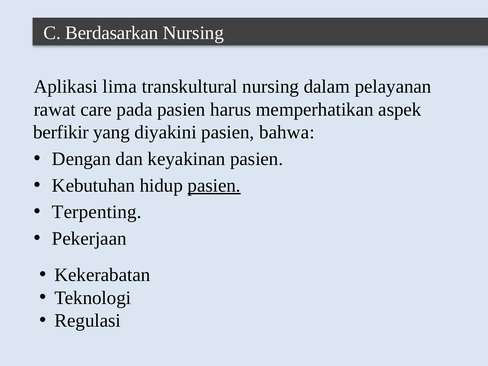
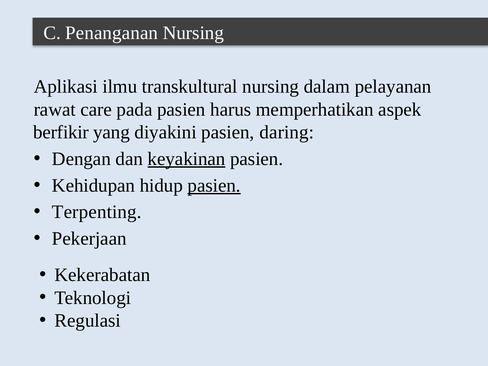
Berdasarkan: Berdasarkan -> Penanganan (112, 33)
lima: lima -> ilmu (120, 87)
bahwa: bahwa -> daring (287, 132)
keyakinan underline: none -> present (187, 159)
Kebutuhan: Kebutuhan -> Kehidupan (94, 185)
